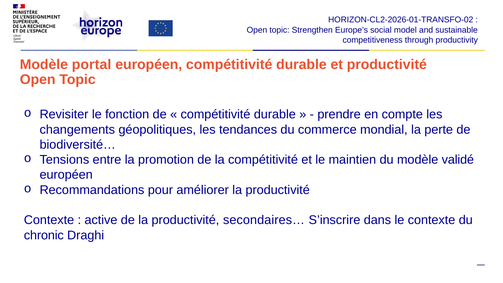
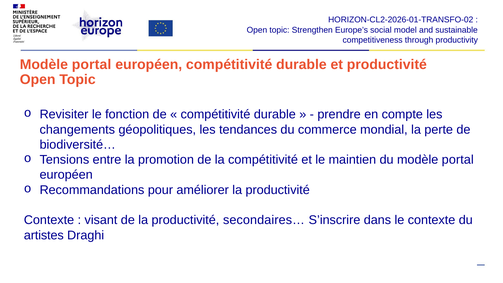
du modèle validé: validé -> portal (458, 160)
active: active -> visant (101, 220)
chronic: chronic -> artistes (44, 235)
